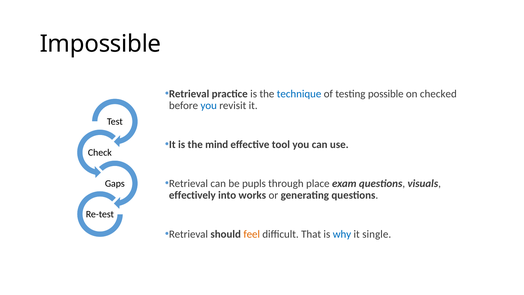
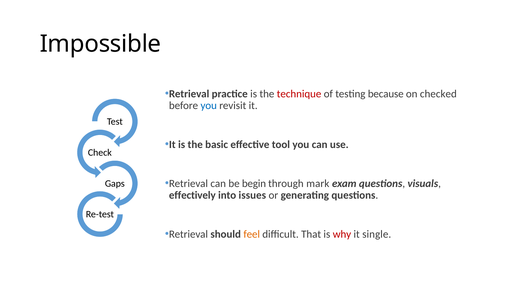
technique colour: blue -> red (299, 94)
possible: possible -> because (386, 94)
mind: mind -> basic (217, 144)
pupls: pupls -> begin (254, 183)
place: place -> mark (318, 183)
works: works -> issues (252, 195)
why colour: blue -> red (342, 234)
